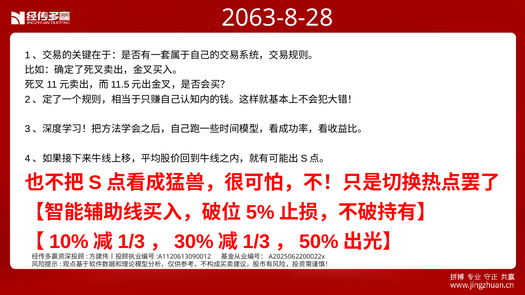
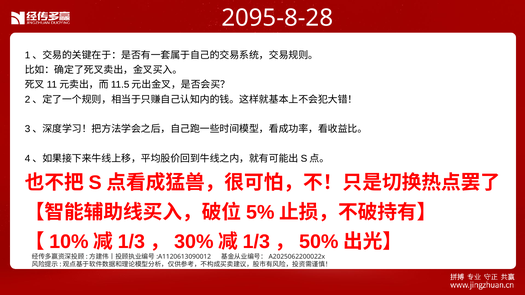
2063-8-28: 2063-8-28 -> 2095-8-28 (277, 18)
